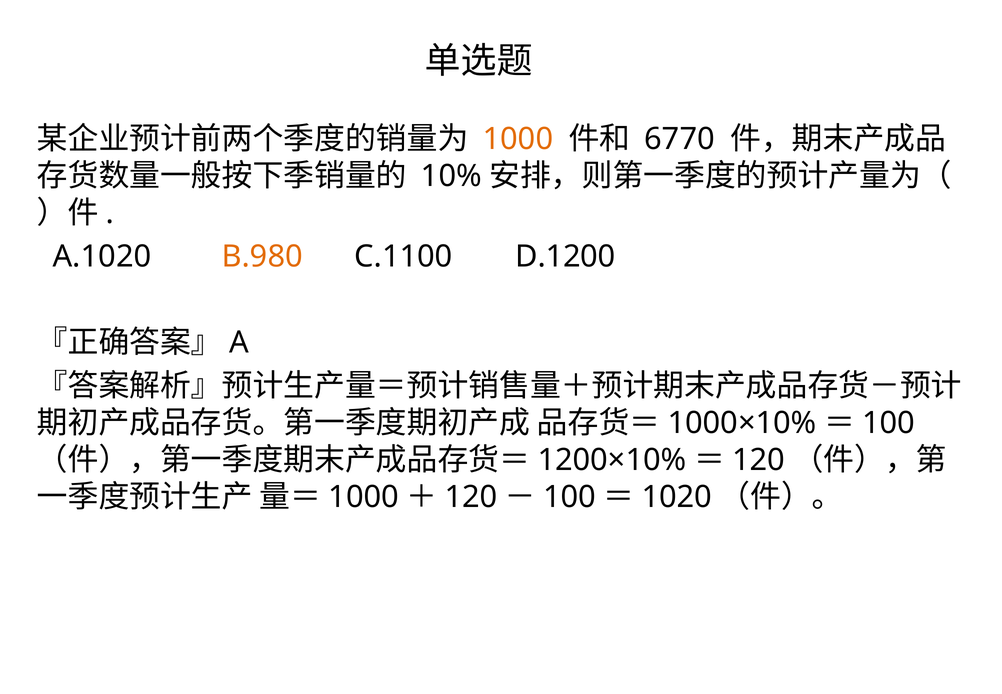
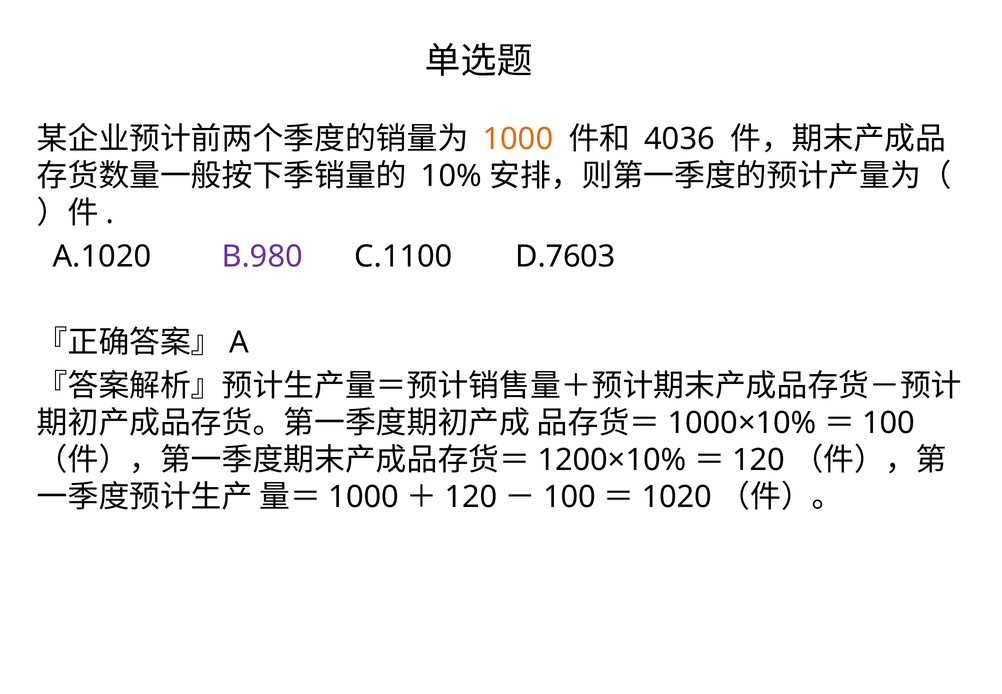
6770: 6770 -> 4036 (680, 139)
B.980 colour: orange -> purple (262, 256)
D.1200: D.1200 -> D.7603 (565, 256)
